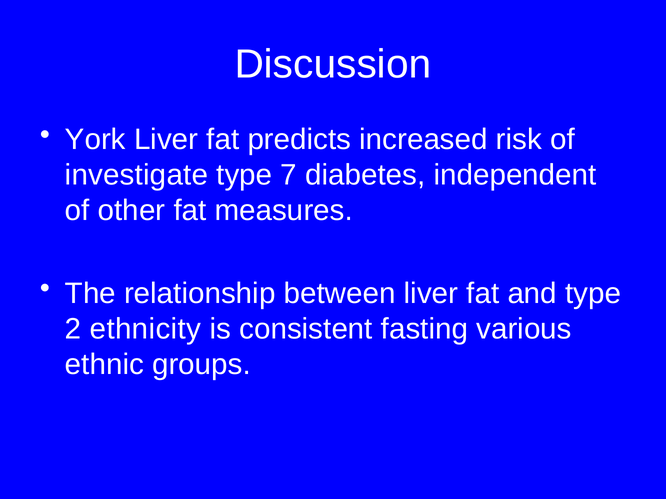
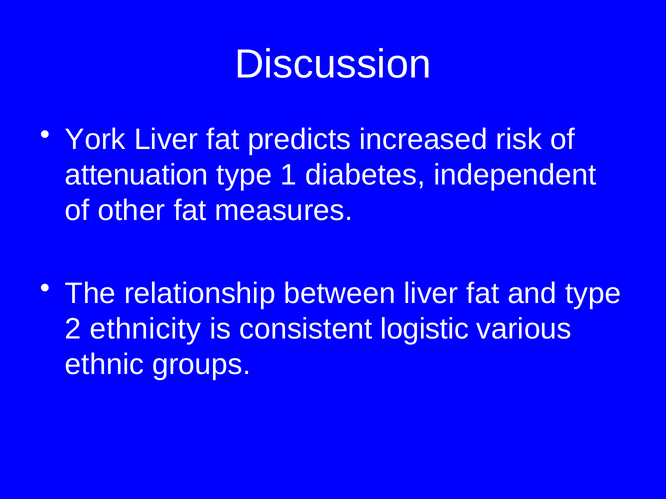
investigate: investigate -> attenuation (137, 175)
7: 7 -> 1 (289, 175)
fasting: fasting -> logistic (425, 329)
